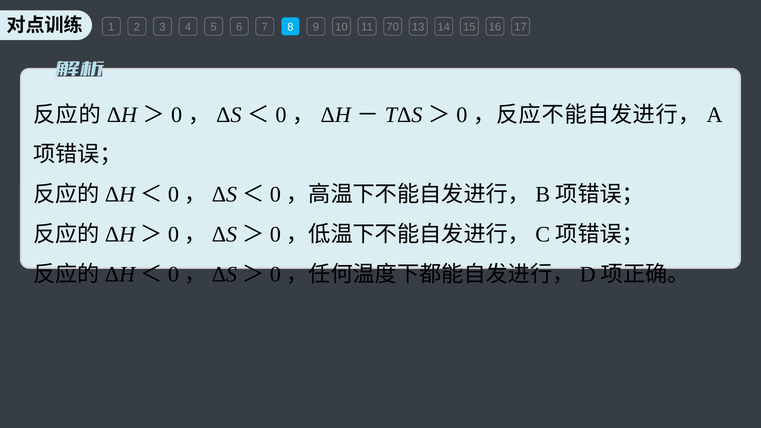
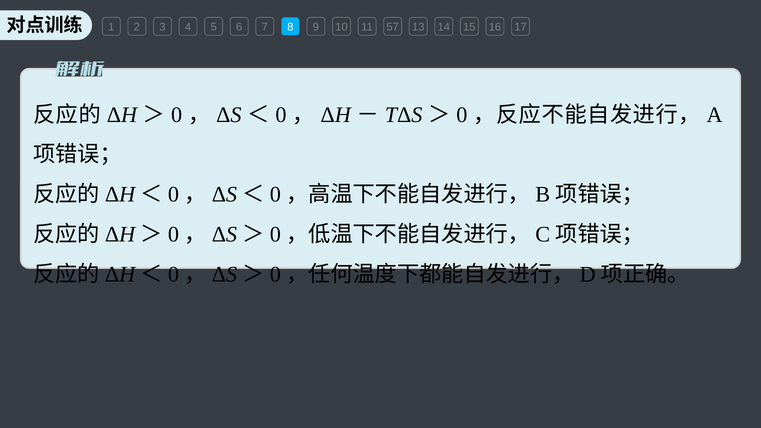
70: 70 -> 57 (393, 27)
